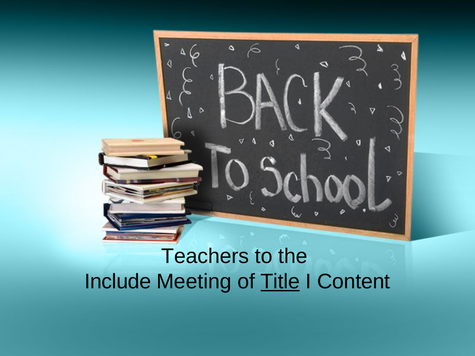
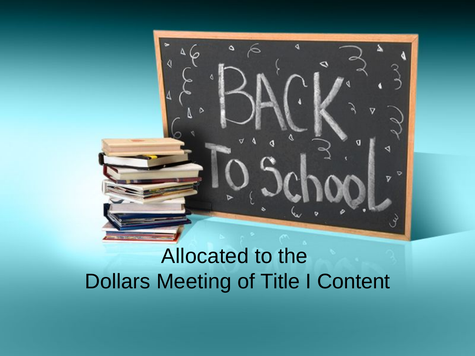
Teachers: Teachers -> Allocated (205, 256)
Include: Include -> Dollars (118, 282)
Title underline: present -> none (280, 282)
